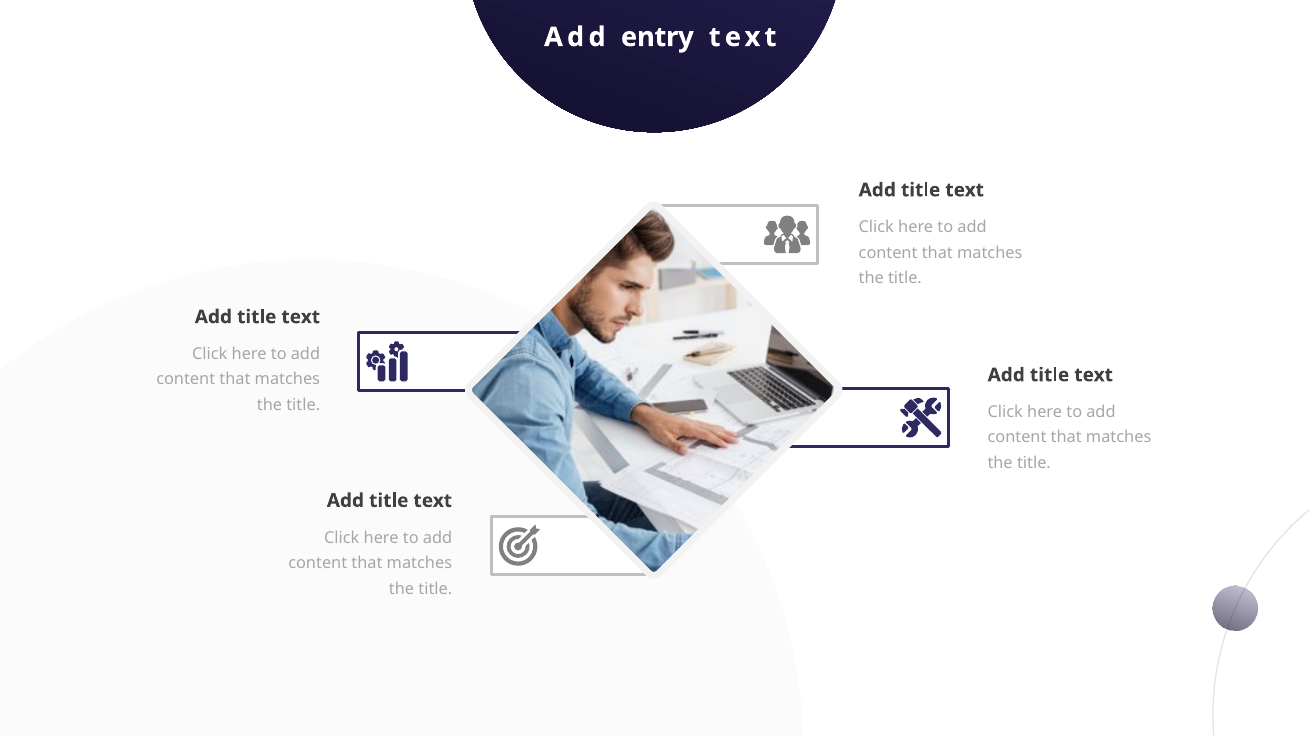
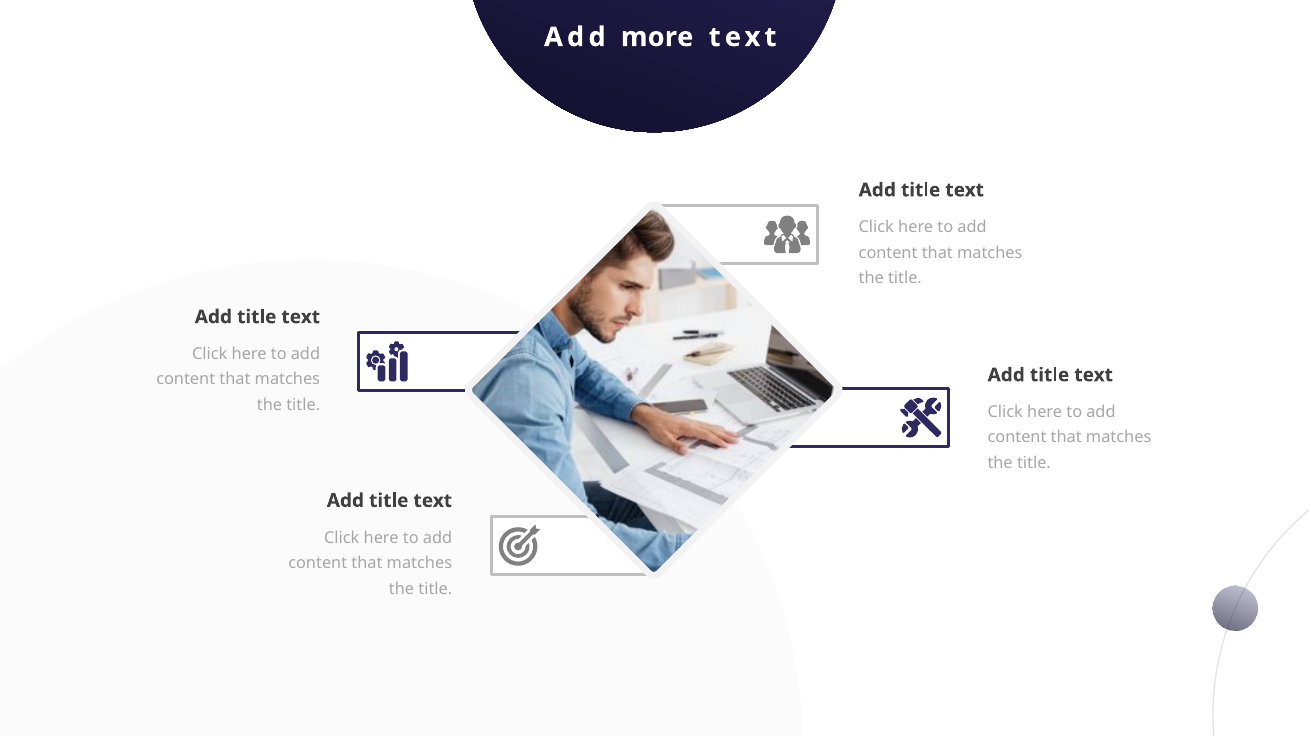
entry: entry -> more (657, 37)
